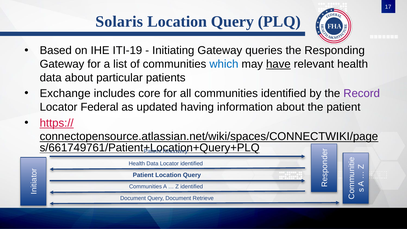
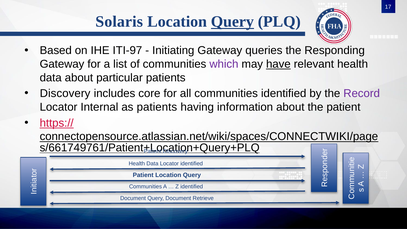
Query underline: none -> present (232, 22)
ITI-19: ITI-19 -> ITI-97 (127, 51)
which colour: blue -> purple (224, 64)
Exchange: Exchange -> Discovery (65, 94)
Federal: Federal -> Internal (99, 107)
as updated: updated -> patients (157, 107)
